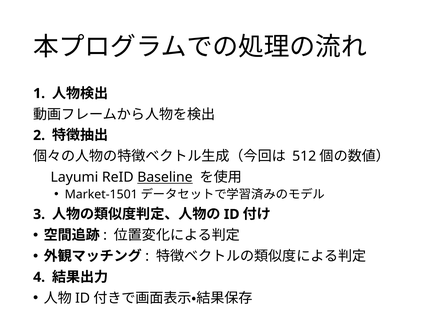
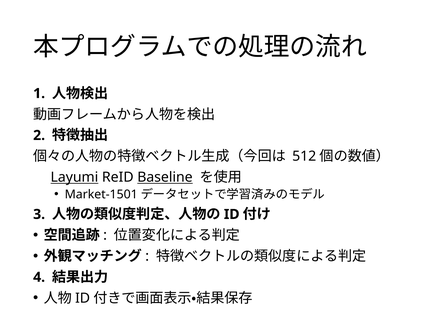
Layumi underline: none -> present (74, 178)
